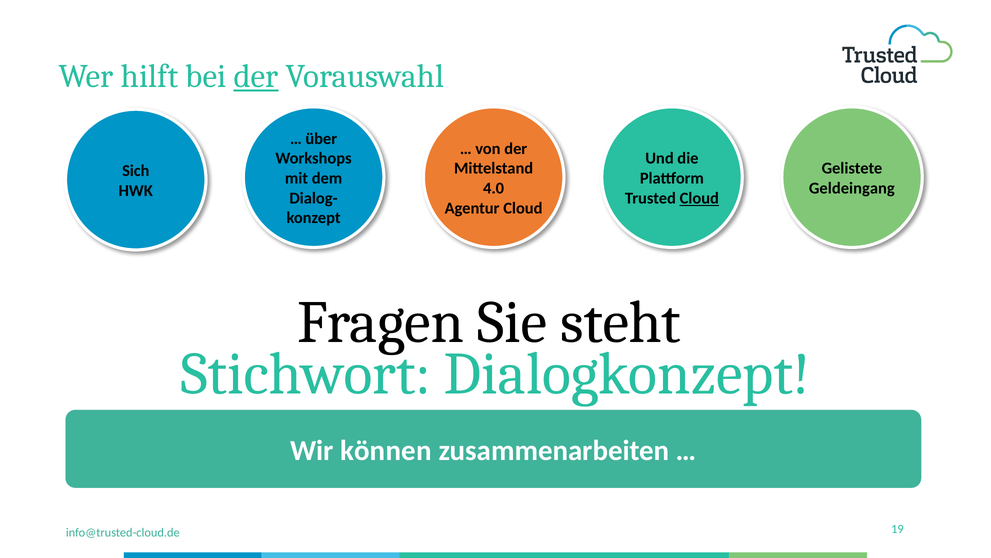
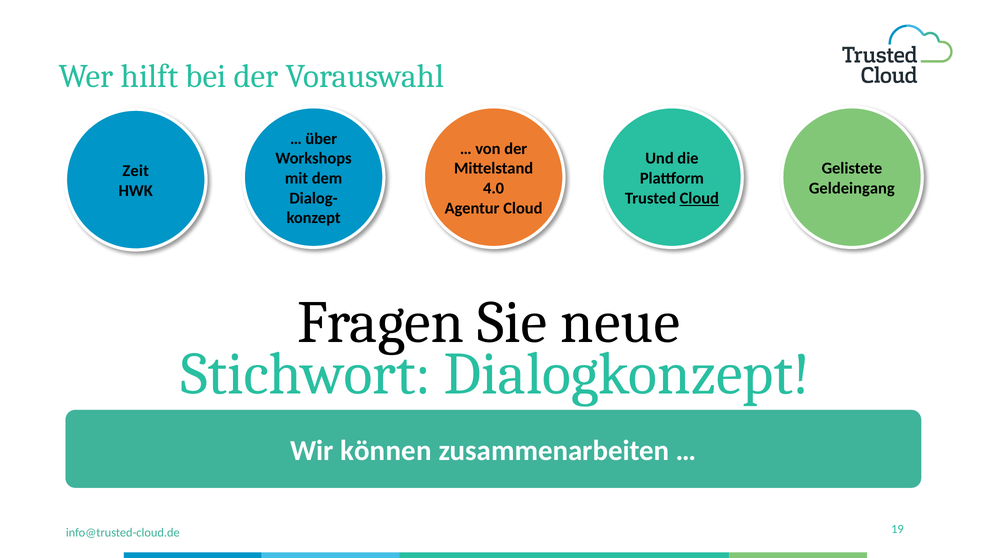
der underline: present -> none (256, 76)
Sich: Sich -> Zeit (136, 171)
steht: steht -> neue (620, 322)
